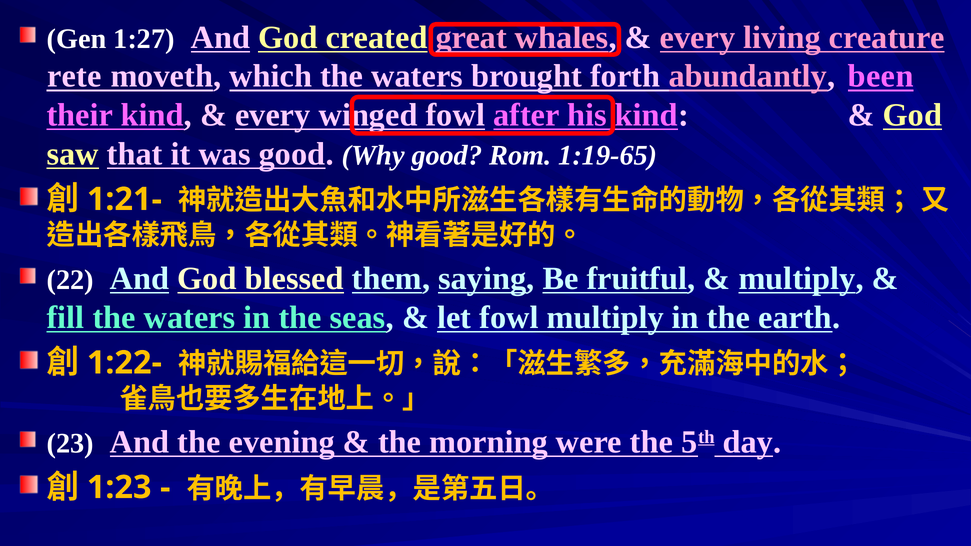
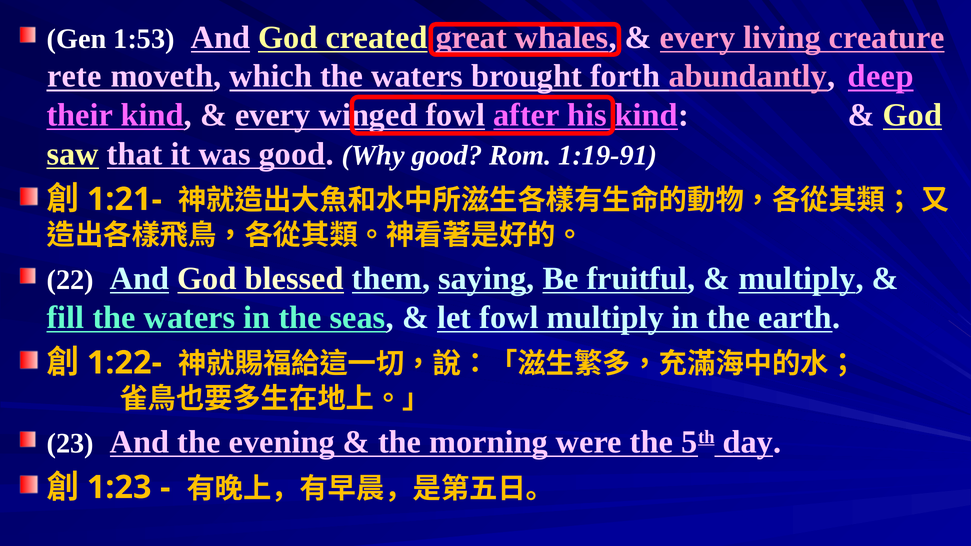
1:27: 1:27 -> 1:53 (144, 39)
been: been -> deep (881, 76)
1:19-65: 1:19-65 -> 1:19-91 (608, 155)
